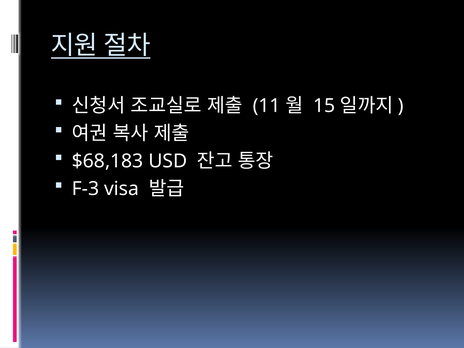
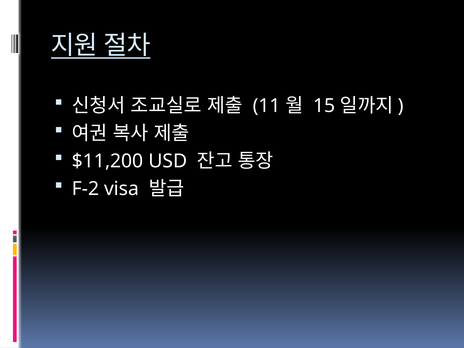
$68,183: $68,183 -> $11,200 (108, 161)
F-3: F-3 -> F-2 (85, 189)
